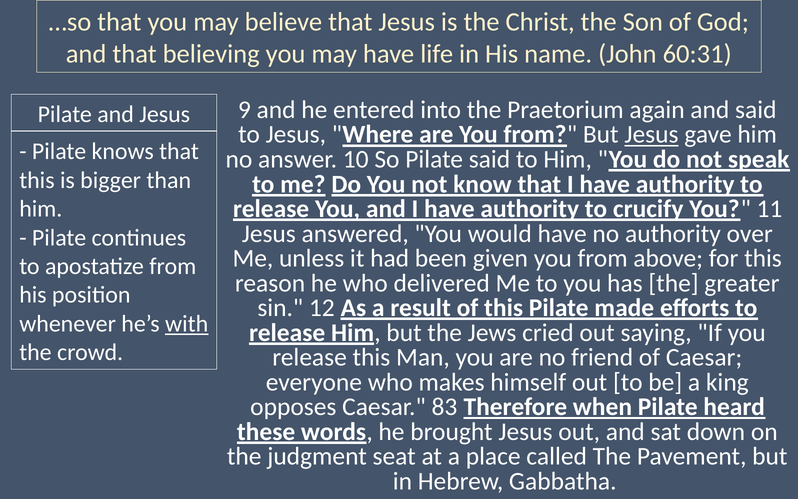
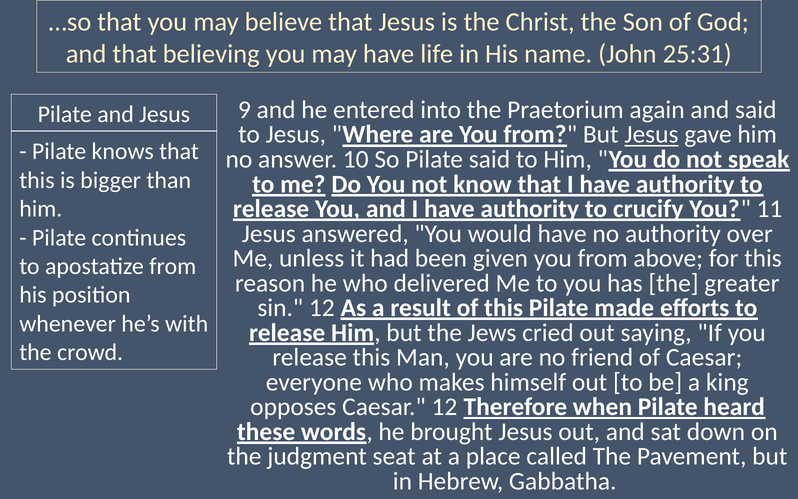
60:31: 60:31 -> 25:31 (697, 54)
with underline: present -> none (187, 324)
Caesar 83: 83 -> 12 (444, 407)
